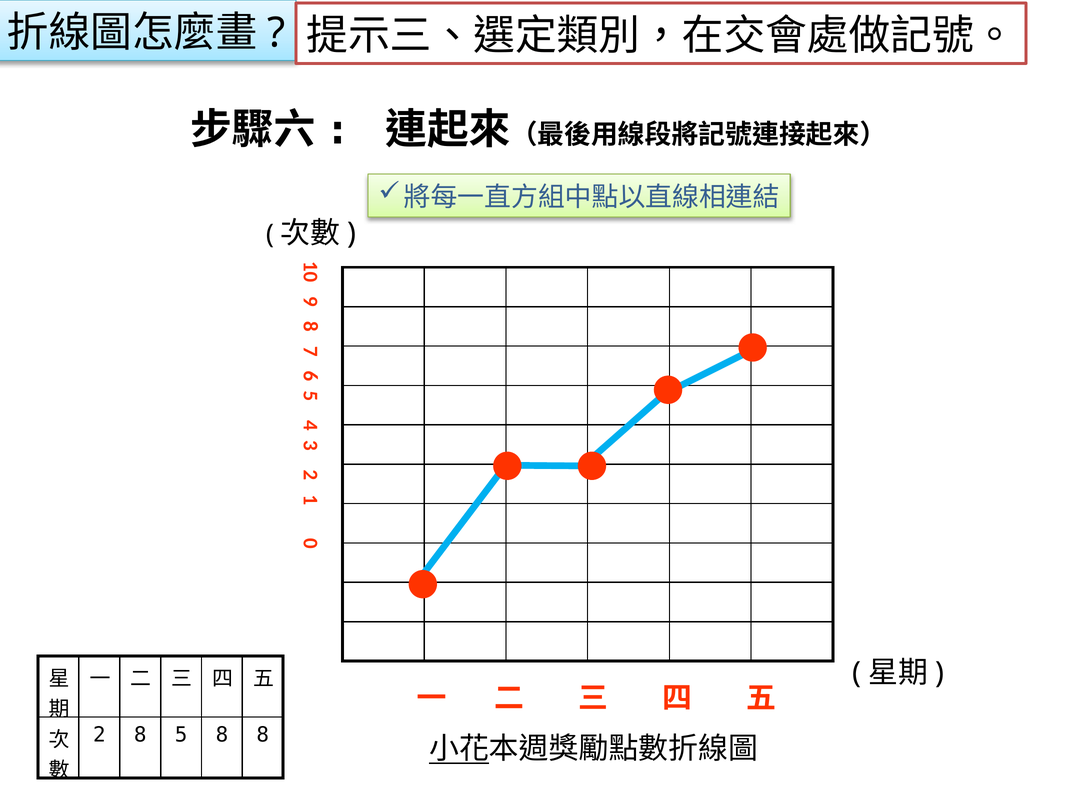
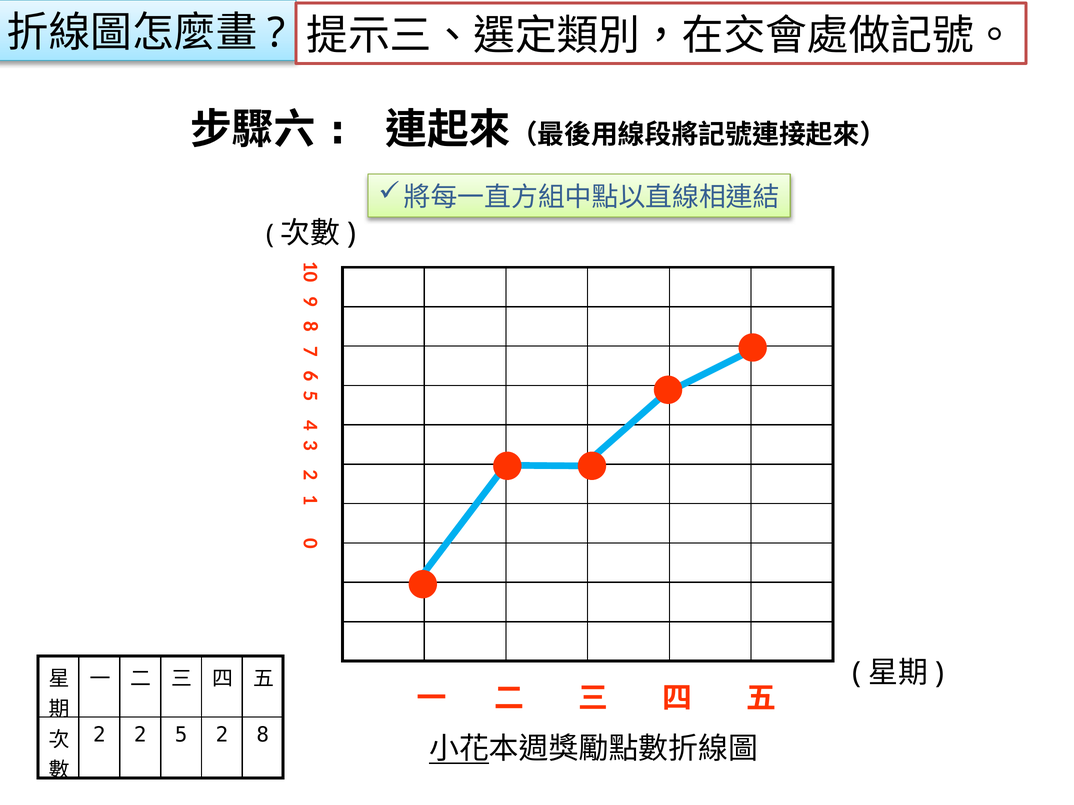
2 8: 8 -> 2 (140, 735)
5 8: 8 -> 2 (222, 735)
